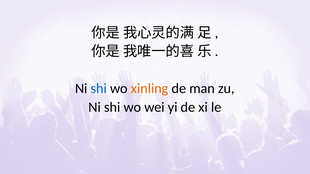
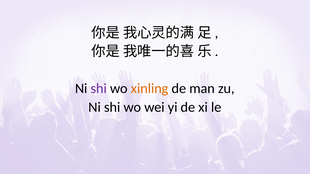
shi colour: blue -> purple (99, 89)
